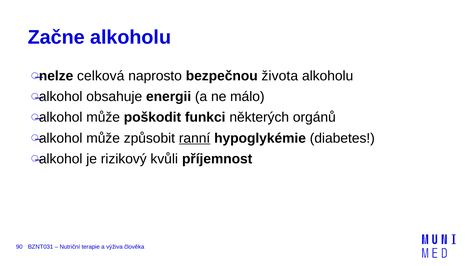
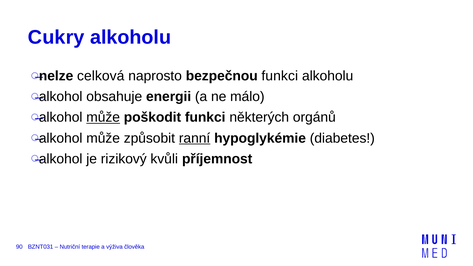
Začne: Začne -> Cukry (56, 37)
bezpečnou života: života -> funkci (280, 76)
může underline: none -> present (103, 117)
